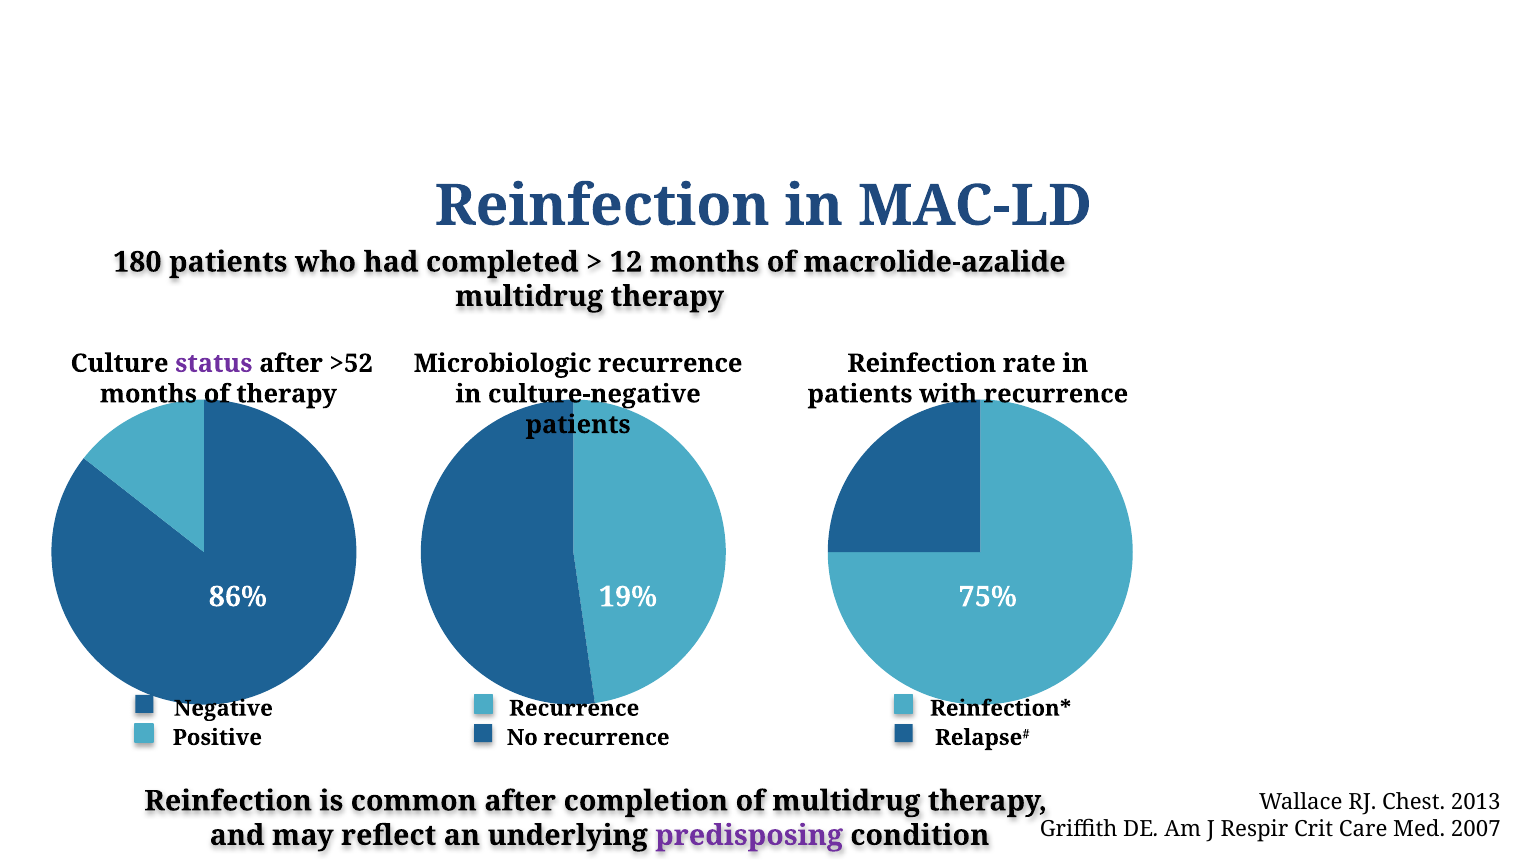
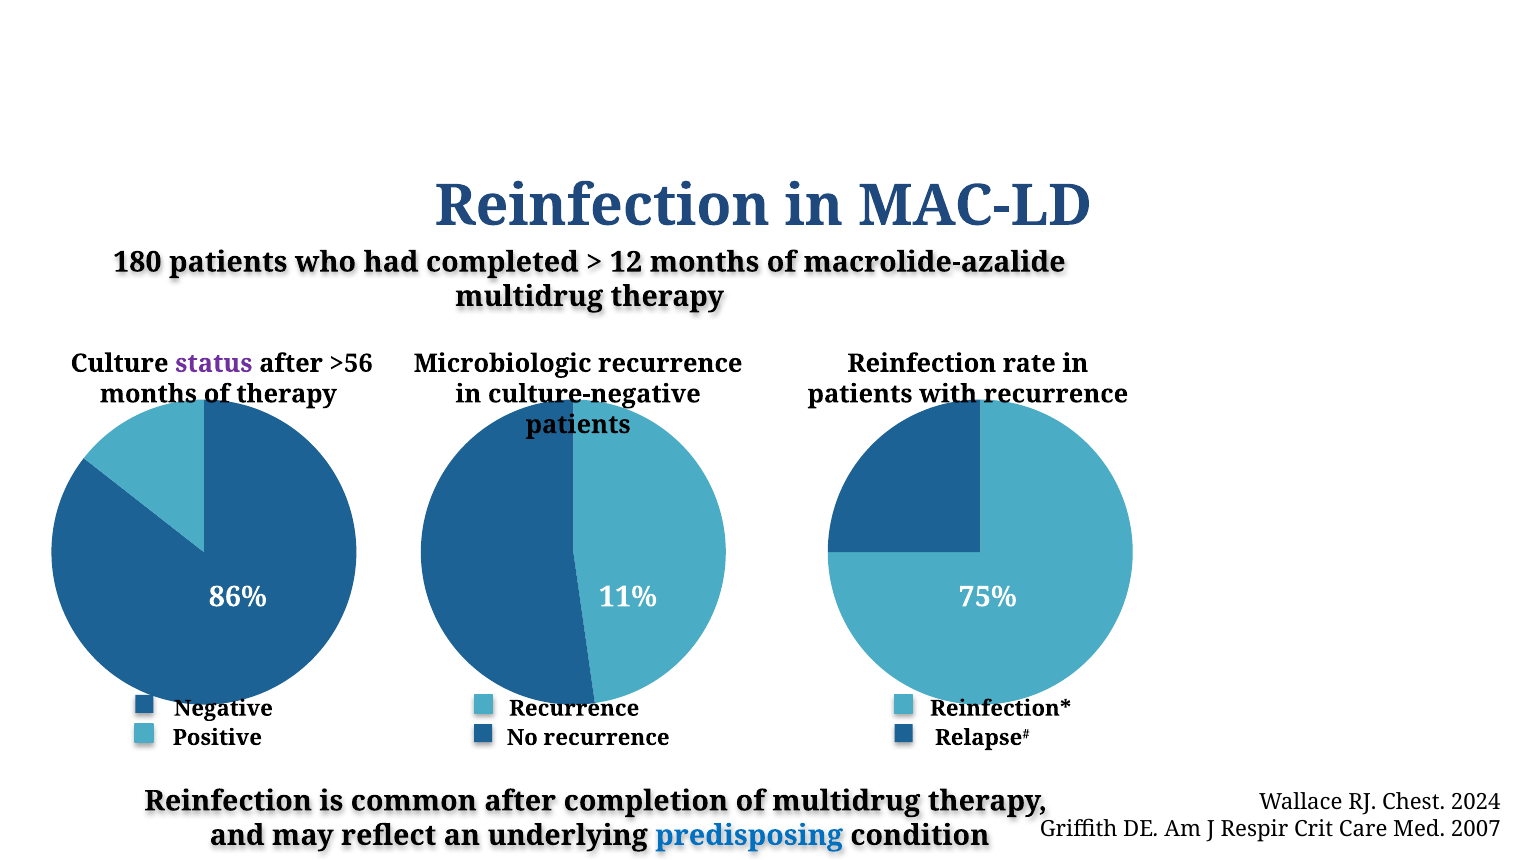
>52: >52 -> >56 (351, 363)
19%: 19% -> 11% (628, 597)
2013: 2013 -> 2024 (1476, 802)
predisposing colour: purple -> blue (749, 835)
